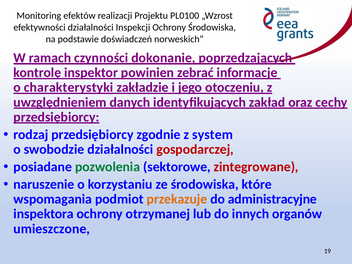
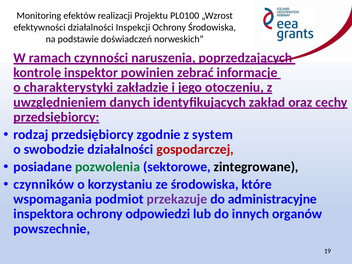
dokonanie: dokonanie -> naruszenia (163, 58)
zintegrowane colour: red -> black (256, 167)
naruszenie: naruszenie -> czynników (44, 184)
przekazuje colour: orange -> purple (177, 199)
otrzymanej: otrzymanej -> odpowiedzi (158, 214)
umieszczone: umieszczone -> powszechnie (52, 229)
